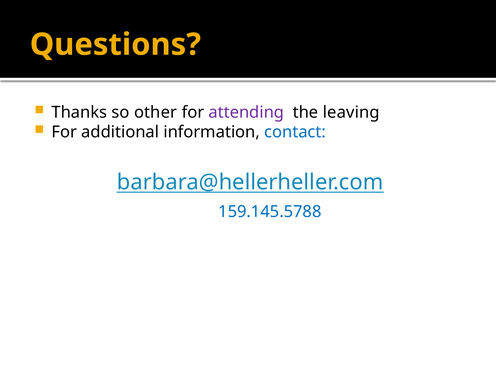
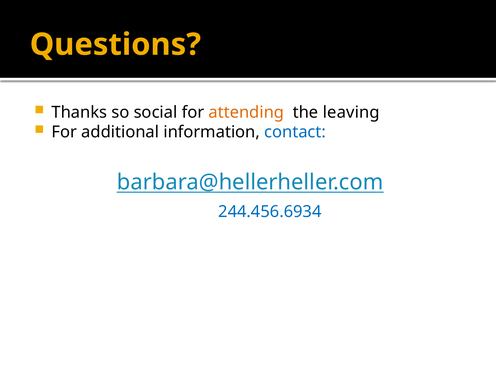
other: other -> social (156, 112)
attending colour: purple -> orange (246, 112)
159.145.5788: 159.145.5788 -> 244.456.6934 (270, 212)
